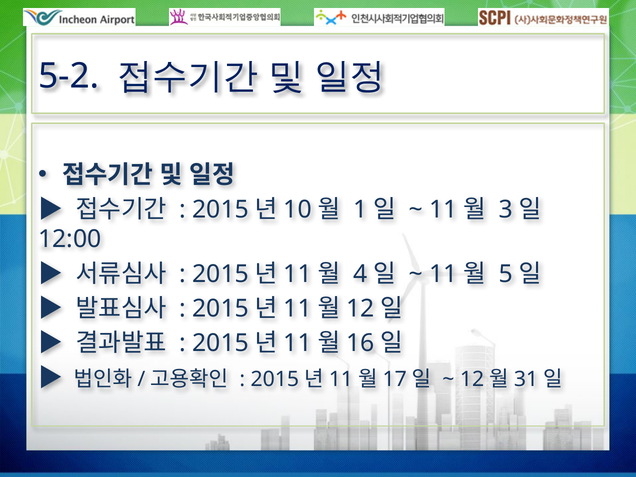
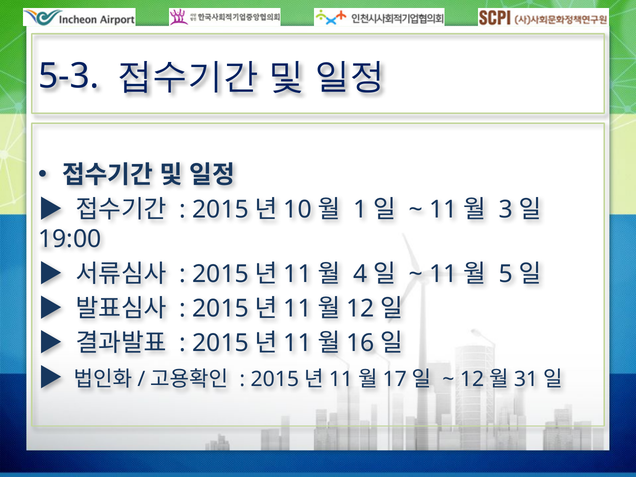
5-2: 5-2 -> 5-3 (69, 76)
12:00: 12:00 -> 19:00 (70, 239)
